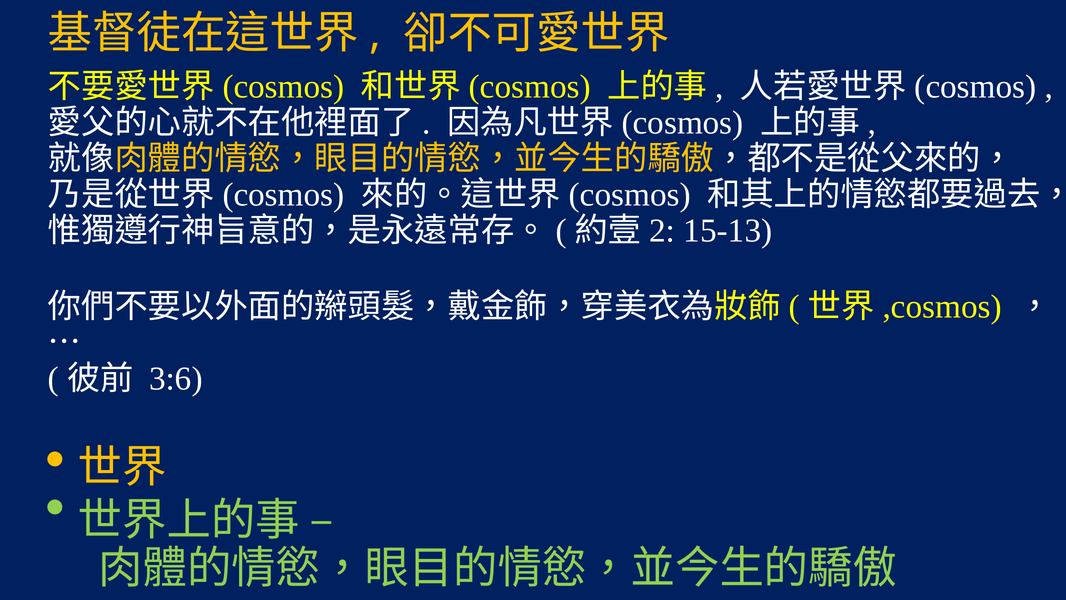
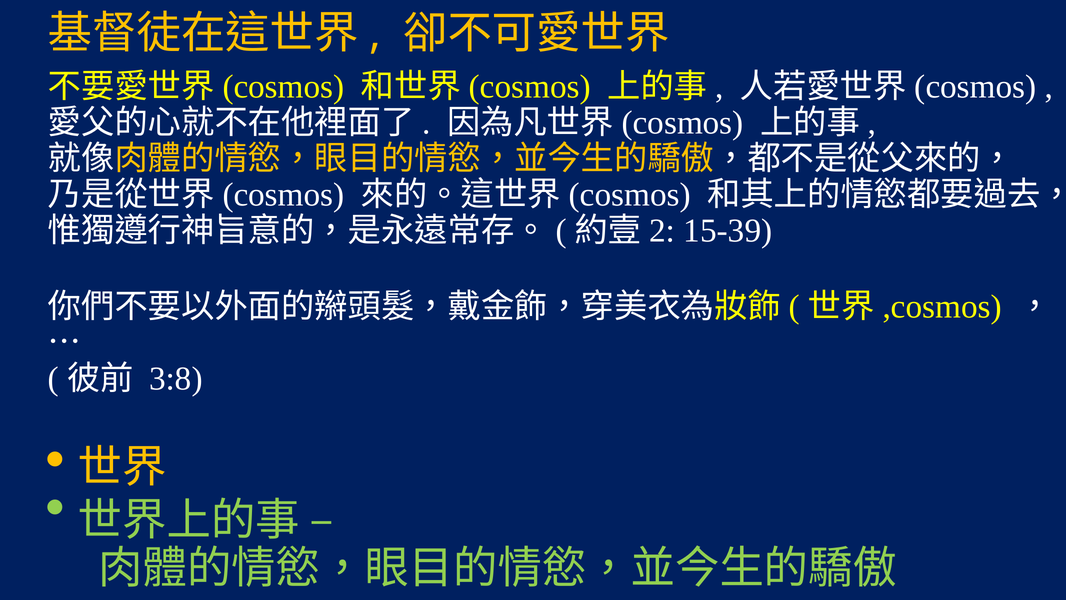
15-13: 15-13 -> 15-39 (728, 230)
3:6: 3:6 -> 3:8 (176, 378)
